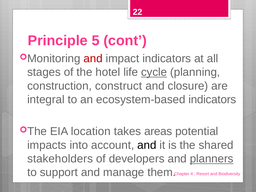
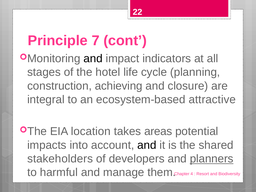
5: 5 -> 7 (96, 41)
and colour: red -> black (93, 59)
cycle underline: present -> none (154, 72)
construct: construct -> achieving (119, 86)
ecosystem-based indicators: indicators -> attractive (212, 100)
support: support -> harmful (59, 172)
